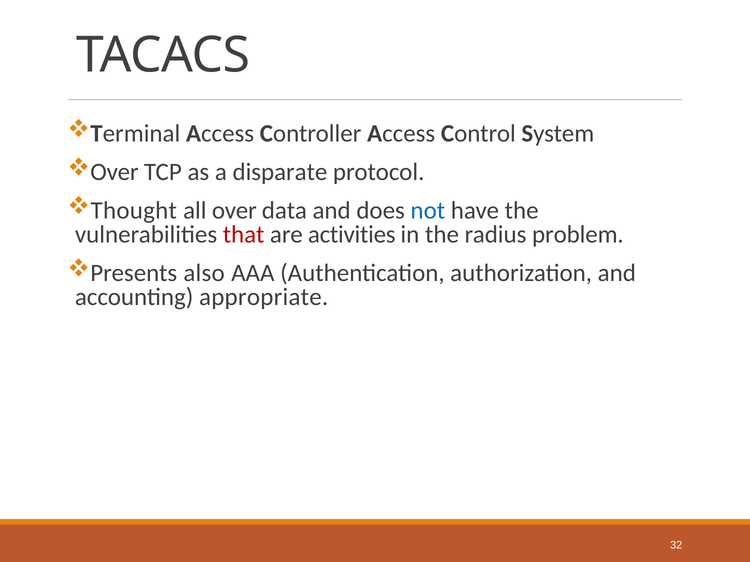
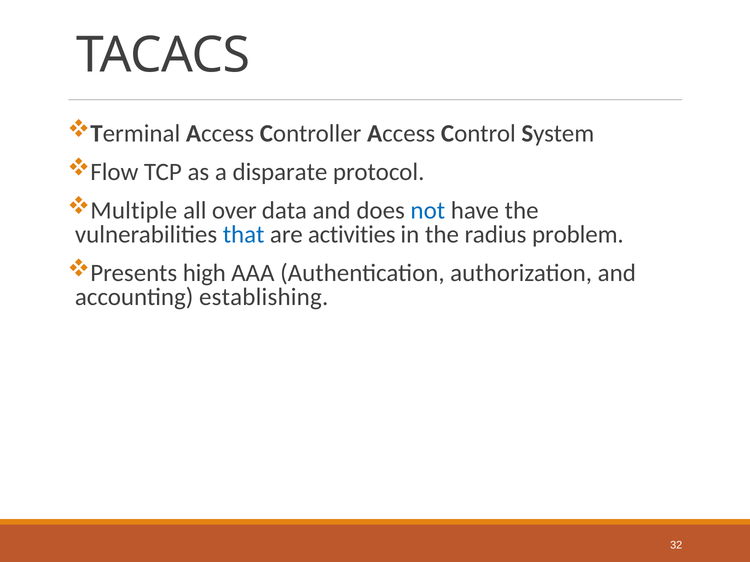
Over: Over -> Flow (114, 172)
Thought: Thought -> Multiple (134, 211)
that colour: red -> blue (244, 235)
also: also -> high (204, 273)
appropriate: appropriate -> establishing (264, 297)
